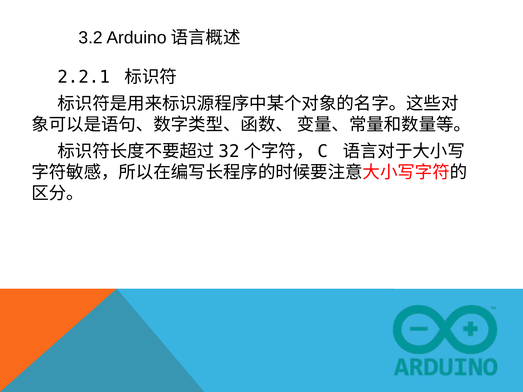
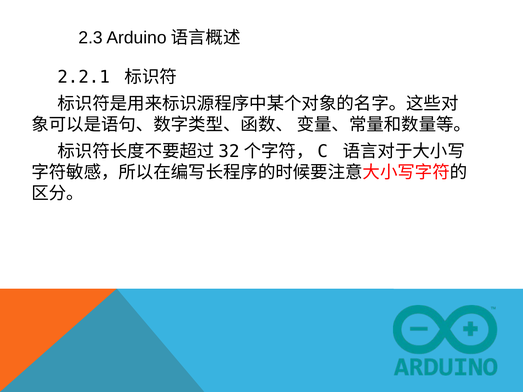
3.2: 3.2 -> 2.3 (91, 38)
